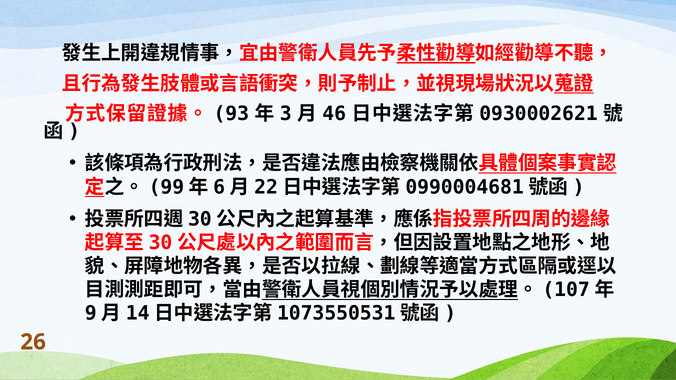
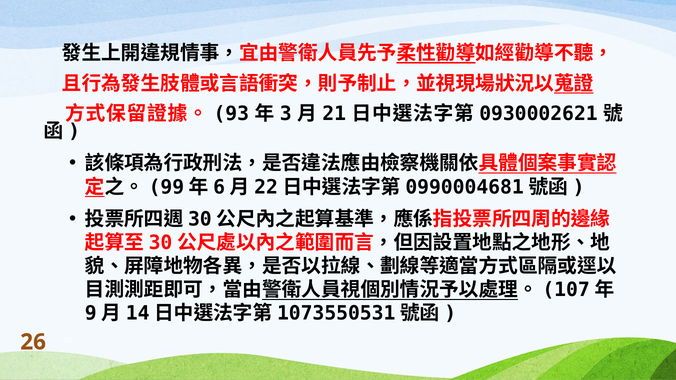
46: 46 -> 21 (334, 114)
